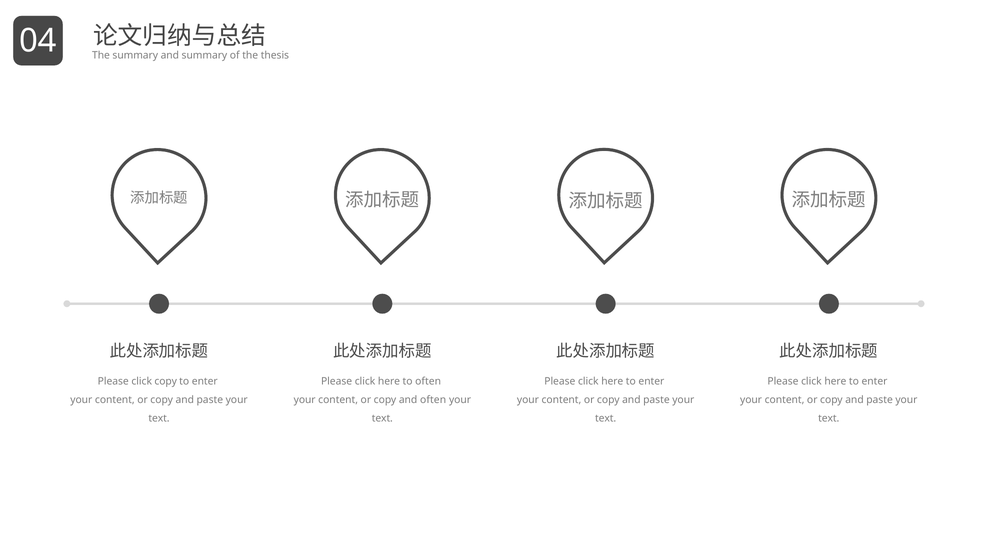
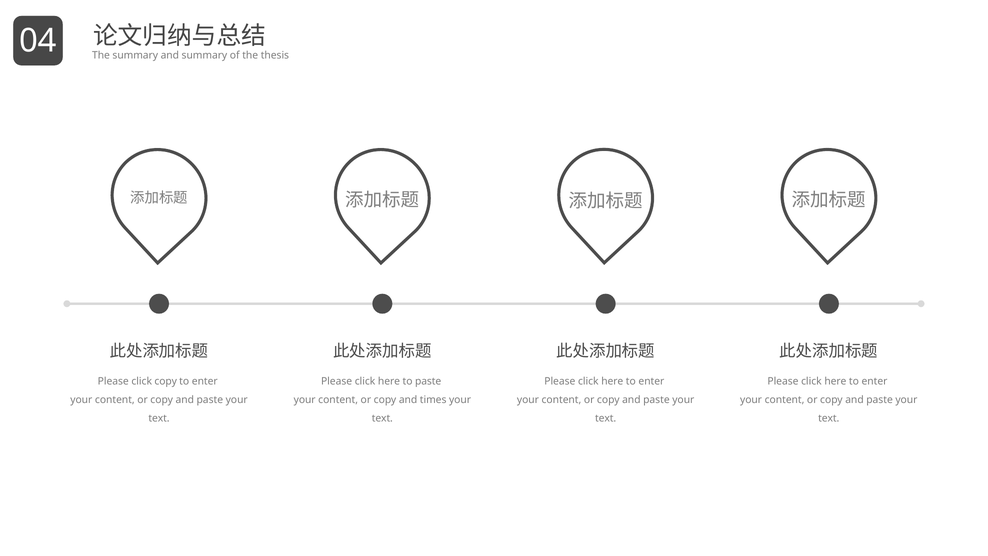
to often: often -> paste (428, 381)
and often: often -> times (433, 399)
